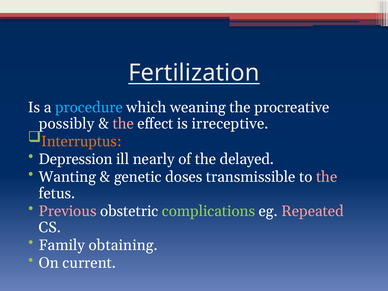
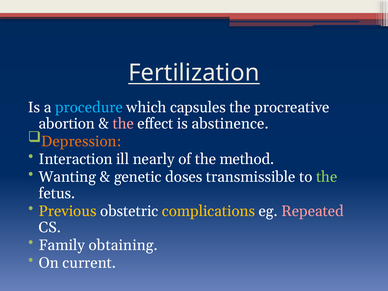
weaning: weaning -> capsules (198, 107)
possibly: possibly -> abortion (67, 124)
irreceptive: irreceptive -> abstinence (230, 124)
Interruptus: Interruptus -> Depression (81, 142)
Depression: Depression -> Interaction (76, 159)
delayed: delayed -> method (247, 159)
the colour: pink -> light green (327, 177)
Previous colour: pink -> yellow (68, 211)
complications colour: light green -> yellow (208, 211)
